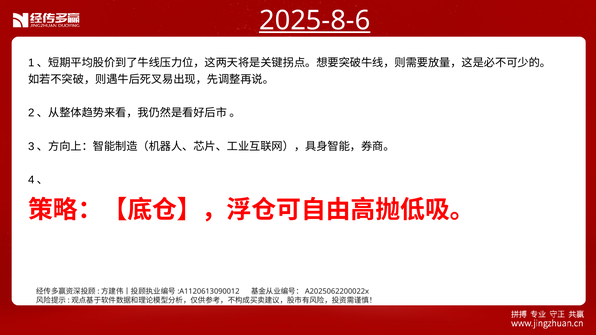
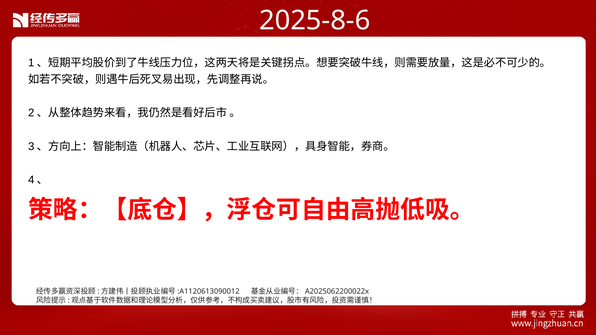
2025-8-6 underline: present -> none (315, 20)
